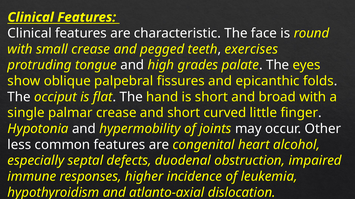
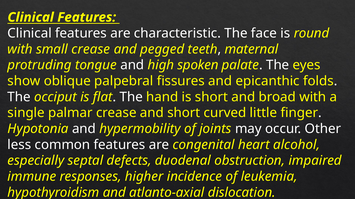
exercises: exercises -> maternal (251, 49)
grades: grades -> spoken (198, 65)
